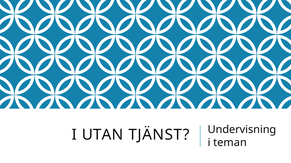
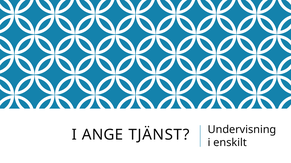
UTAN: UTAN -> ANGE (103, 135)
teman: teman -> enskilt (230, 143)
